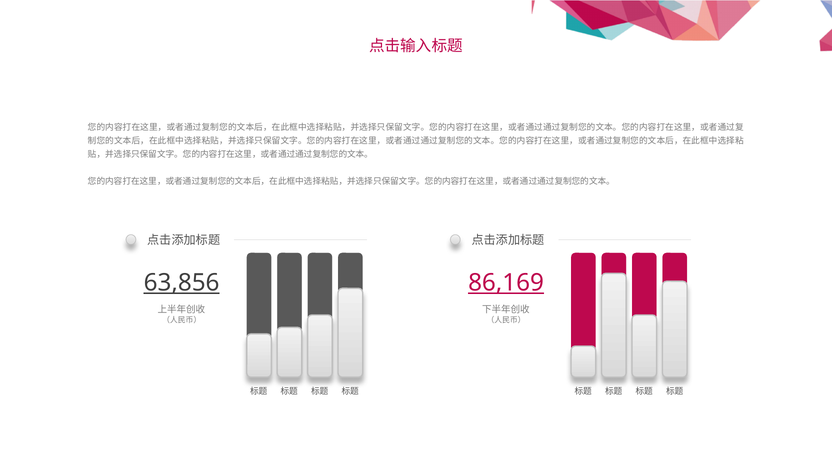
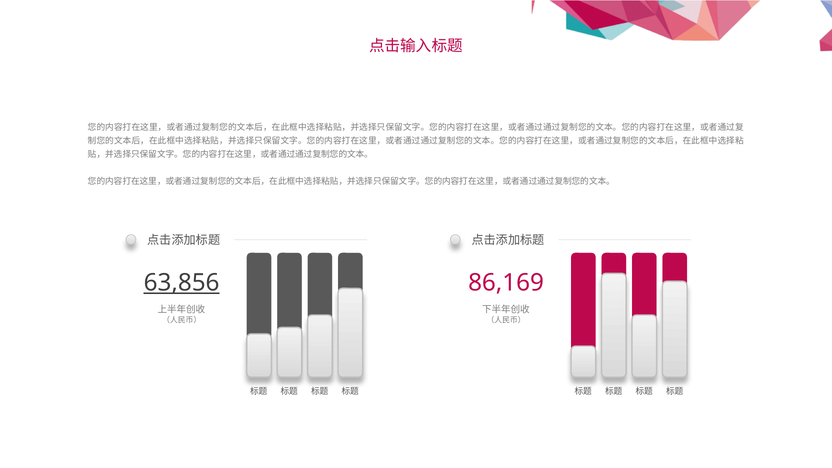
86,169 underline: present -> none (506, 283)
